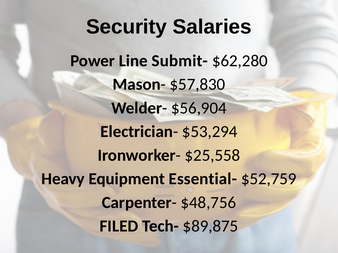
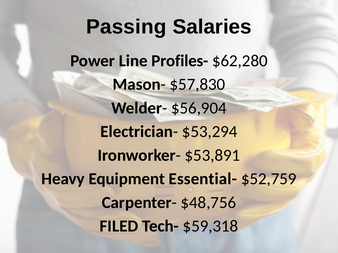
Security: Security -> Passing (126, 27)
Submit-: Submit- -> Profiles- (180, 61)
$25,558: $25,558 -> $53,891 (212, 156)
$89,875: $89,875 -> $59,318 (211, 227)
